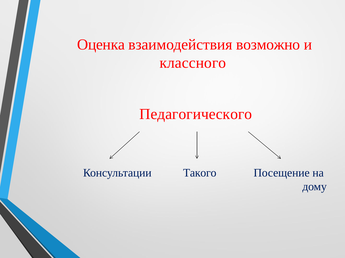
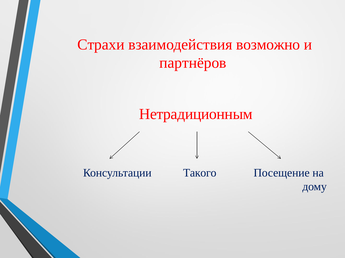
Оценка: Оценка -> Страхи (101, 45)
классного: классного -> партнёров (193, 63)
Педагогического: Педагогического -> Нетрадиционным (196, 114)
